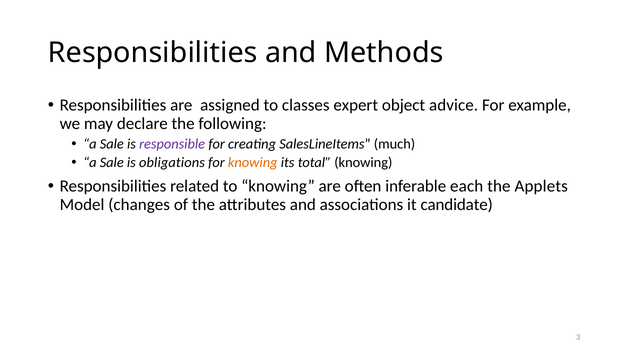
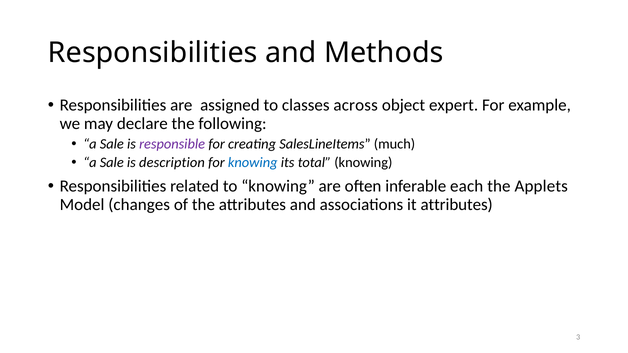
expert: expert -> across (356, 105)
advice: advice -> expert (454, 105)
obligations: obligations -> description (172, 163)
knowing colour: orange -> blue (253, 163)
it candidate: candidate -> attributes (457, 205)
